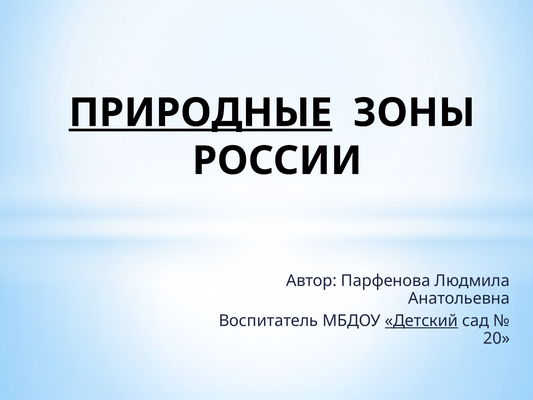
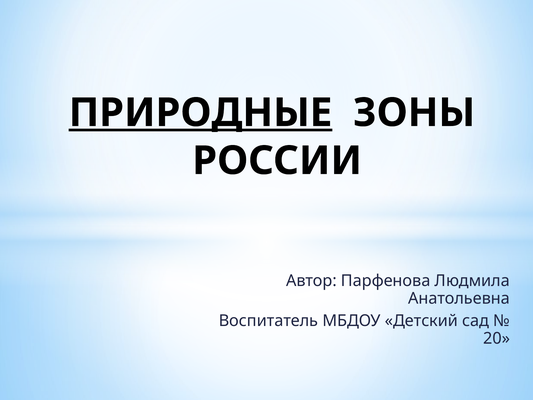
Детский underline: present -> none (421, 321)
